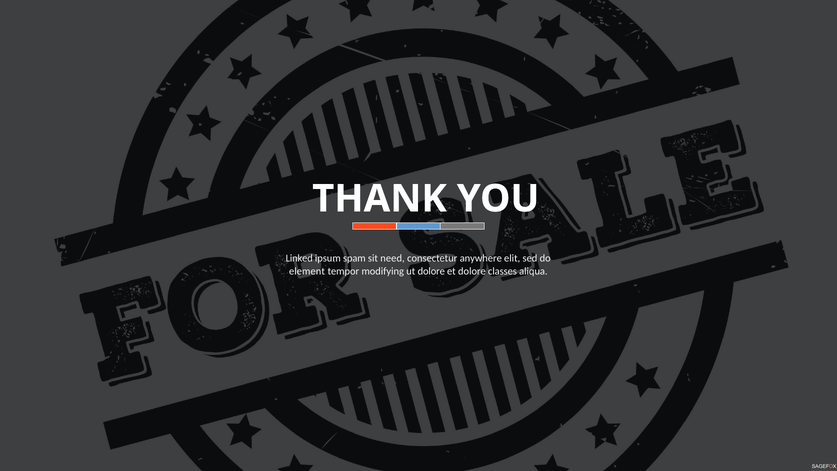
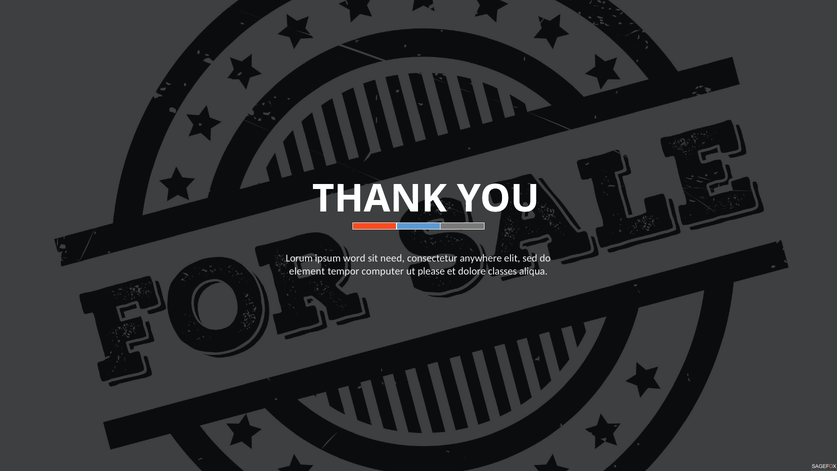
Linked: Linked -> Lorum (299, 258)
spam: spam -> word (354, 258)
modifying: modifying -> computer (383, 271)
ut dolore: dolore -> please (431, 271)
